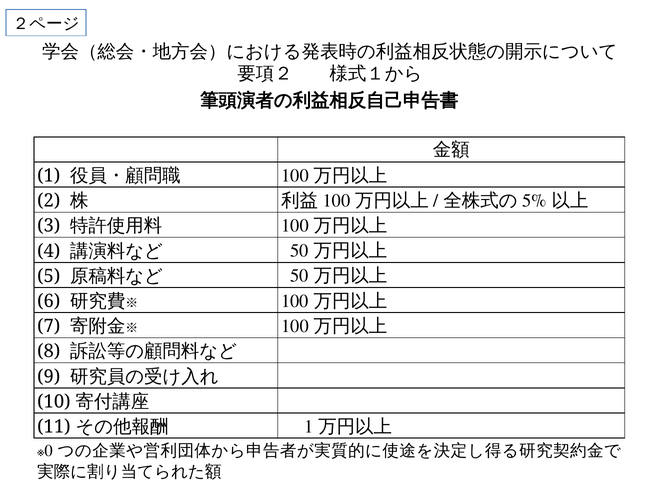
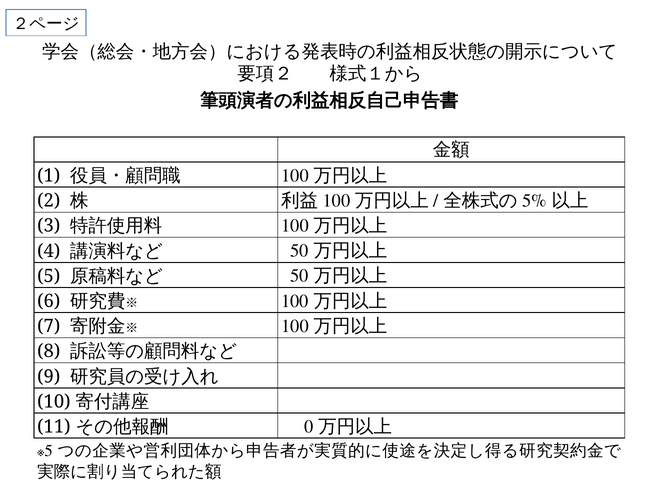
1: 1 -> 0 (309, 426)
0: 0 -> 5 (49, 451)
